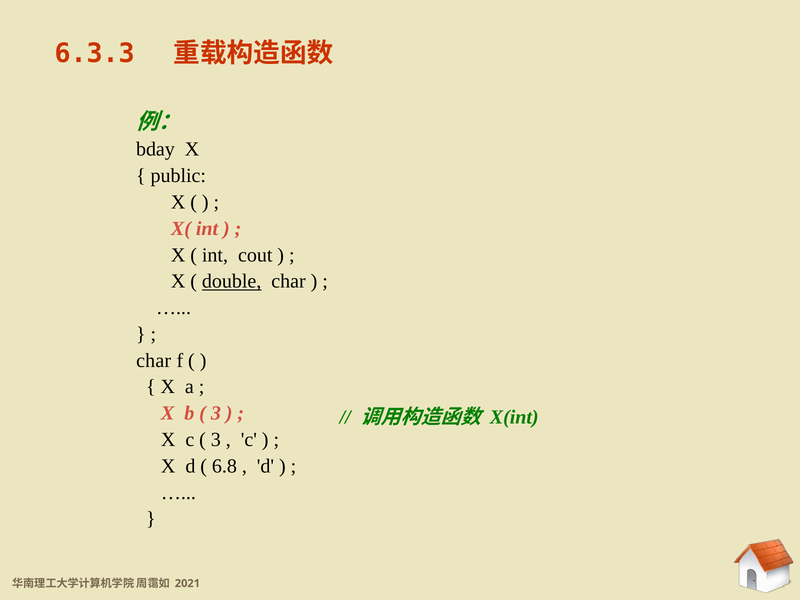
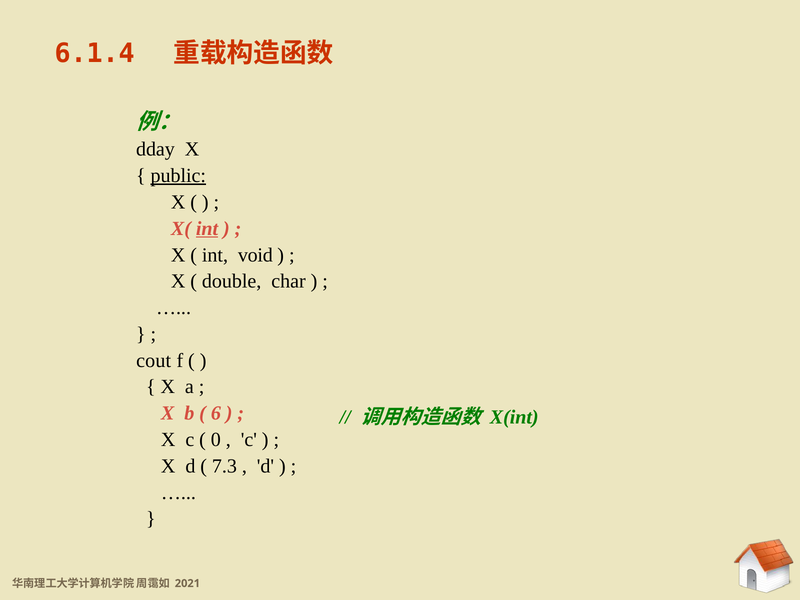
6.3.3: 6.3.3 -> 6.1.4 (95, 54)
bday: bday -> dday (155, 149)
public underline: none -> present (178, 176)
int underline: none -> present (207, 229)
cout: cout -> void (255, 255)
double underline: present -> none (232, 281)
char: char -> cout (154, 360)
3: 3 -> 6 (216, 413)
3: 3 -> 0 (216, 440)
6.8: 6.8 -> 7.3 (224, 466)
